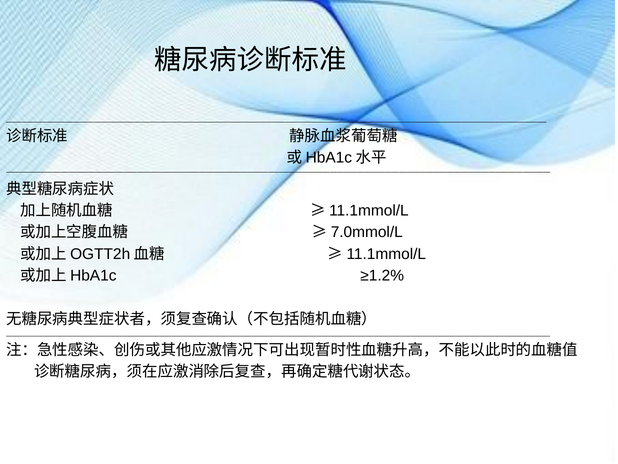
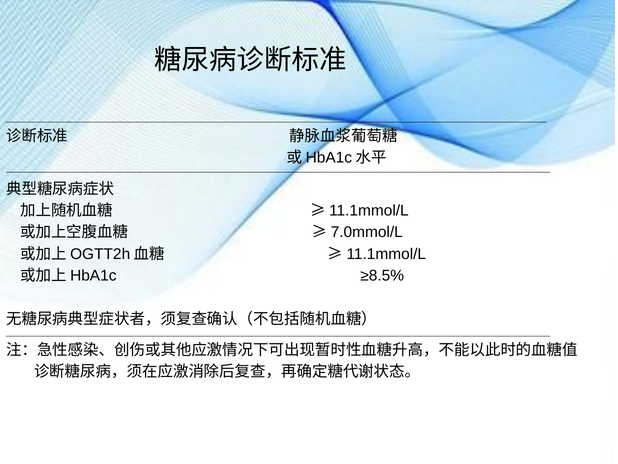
≥1.2%: ≥1.2% -> ≥8.5% (382, 275)
